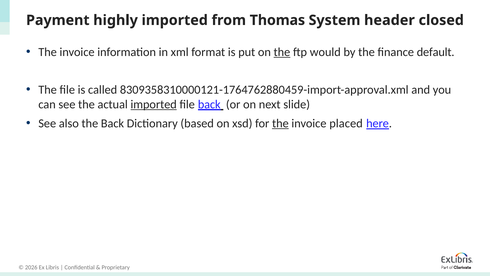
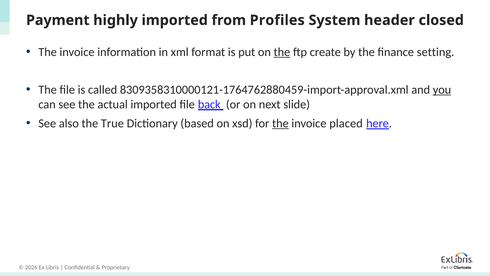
Thomas: Thomas -> Profiles (277, 20)
would: would -> create (325, 52)
default: default -> setting (436, 52)
you underline: none -> present (442, 90)
imported underline: present -> none (154, 104)
the Back: Back -> True (112, 123)
